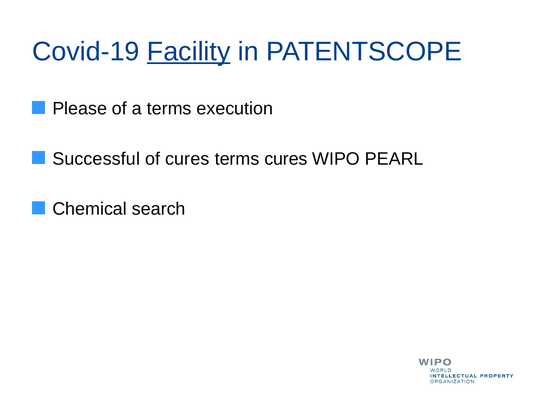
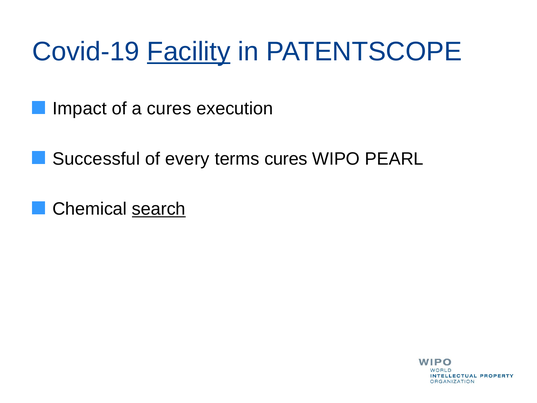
Please: Please -> Impact (80, 109)
a terms: terms -> cures (169, 109)
of cures: cures -> every (187, 159)
search underline: none -> present (159, 209)
